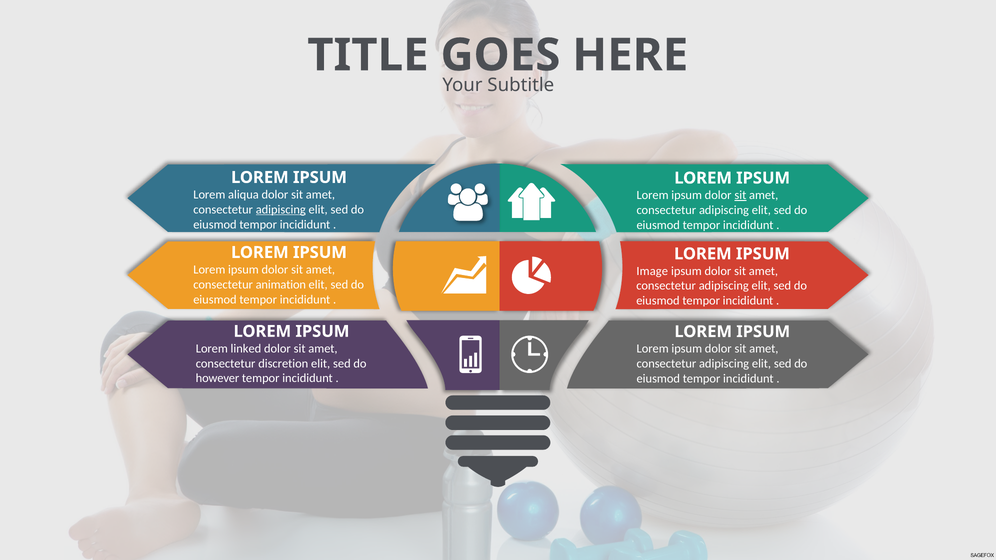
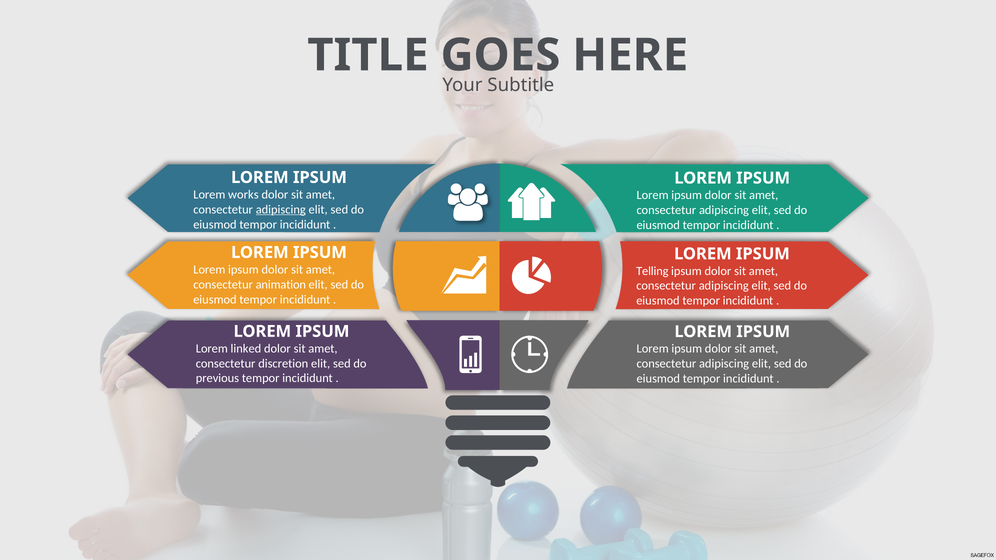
aliqua: aliqua -> works (243, 195)
sit underline: present -> none (740, 195)
Image: Image -> Telling (652, 271)
however: however -> previous (217, 379)
